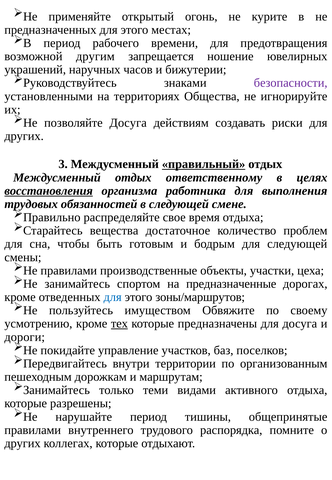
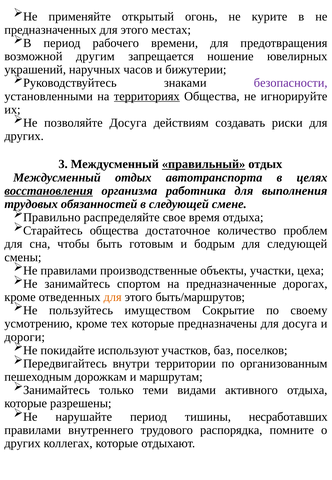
территориях underline: none -> present (147, 96)
ответственному: ответственному -> автотранспорта (214, 177)
Старайтесь вещества: вещества -> общества (114, 230)
для colour: blue -> orange (113, 297)
зоны/маршрутов: зоны/маршрутов -> быть/маршрутов (200, 297)
Обвяжите: Обвяжите -> Сокрытие (228, 310)
тех underline: present -> none (119, 323)
управление: управление -> используют (128, 350)
общепринятые: общепринятые -> несработавших (288, 416)
